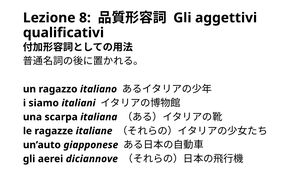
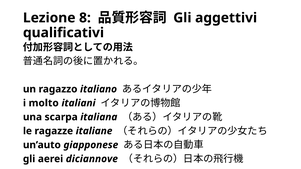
siamo: siamo -> molto (44, 103)
